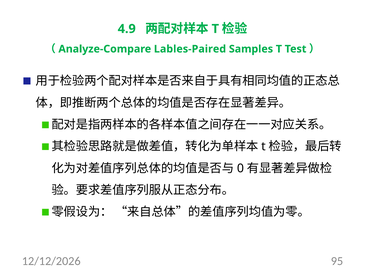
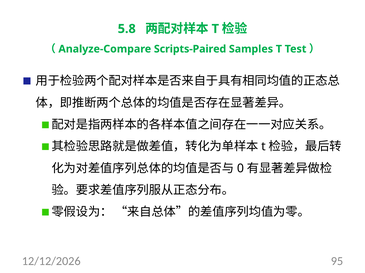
4.9: 4.9 -> 5.8 (127, 29)
Lables-Paired: Lables-Paired -> Scripts-Paired (190, 49)
